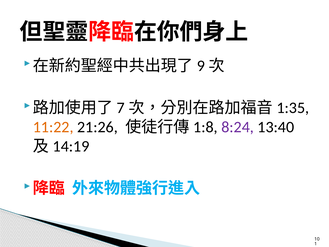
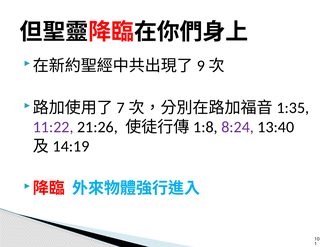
11:22 colour: orange -> purple (53, 127)
